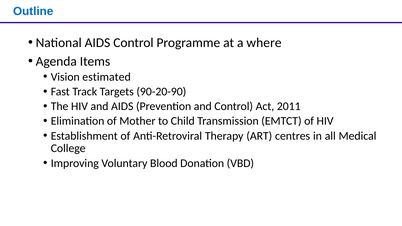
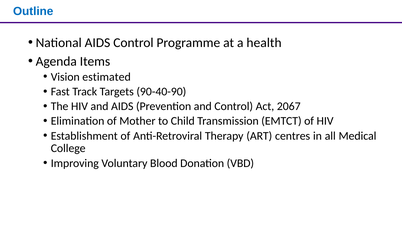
where: where -> health (264, 43)
90-20-90: 90-20-90 -> 90-40-90 (161, 92)
2011: 2011 -> 2067 (289, 106)
